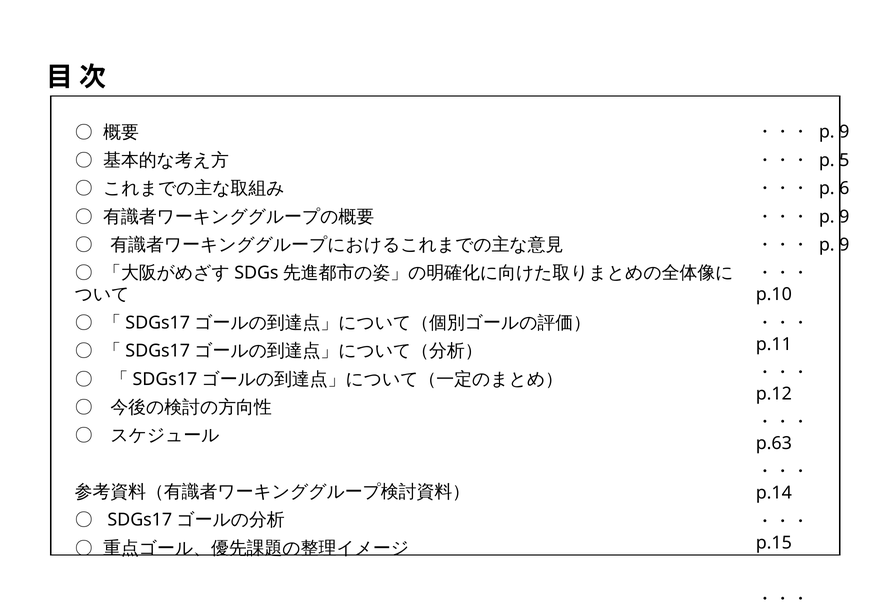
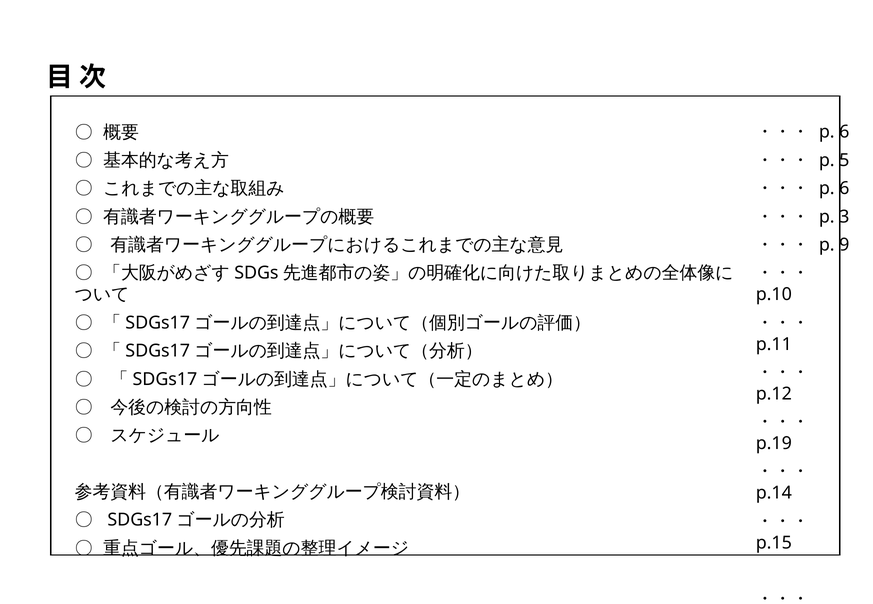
9: 9 -> 6 (844, 132)
9: 9 -> 3 (844, 217)
p.63: p.63 -> p.19 (774, 444)
